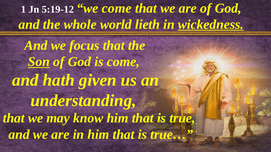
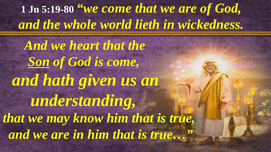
5:19-12: 5:19-12 -> 5:19-80 (58, 9)
wickedness underline: present -> none (211, 24)
focus: focus -> heart (84, 46)
